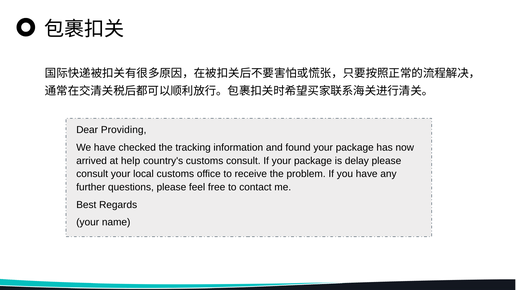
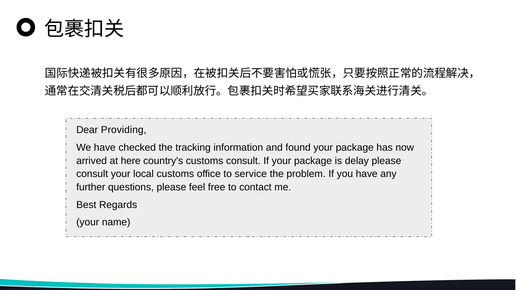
help: help -> here (131, 161)
receive: receive -> service (251, 174)
